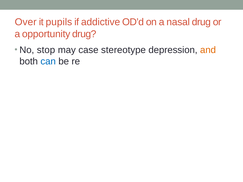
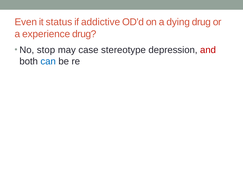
Over: Over -> Even (26, 22)
pupils: pupils -> status (59, 22)
nasal: nasal -> dying (178, 22)
opportunity: opportunity -> experience (46, 34)
and colour: orange -> red (208, 50)
